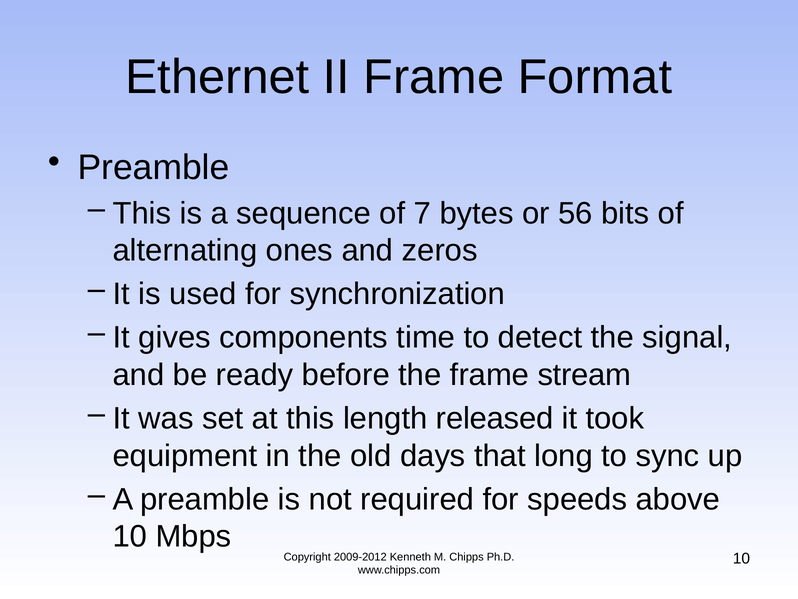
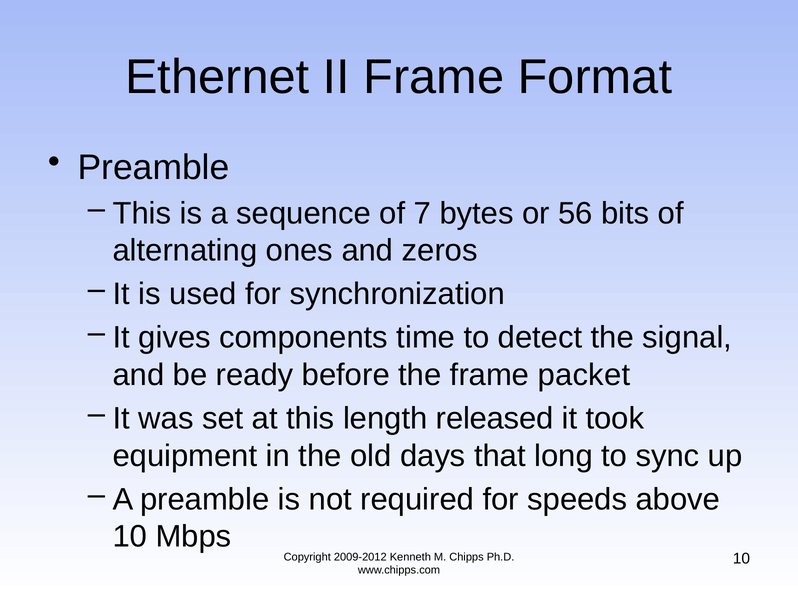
stream: stream -> packet (584, 375)
